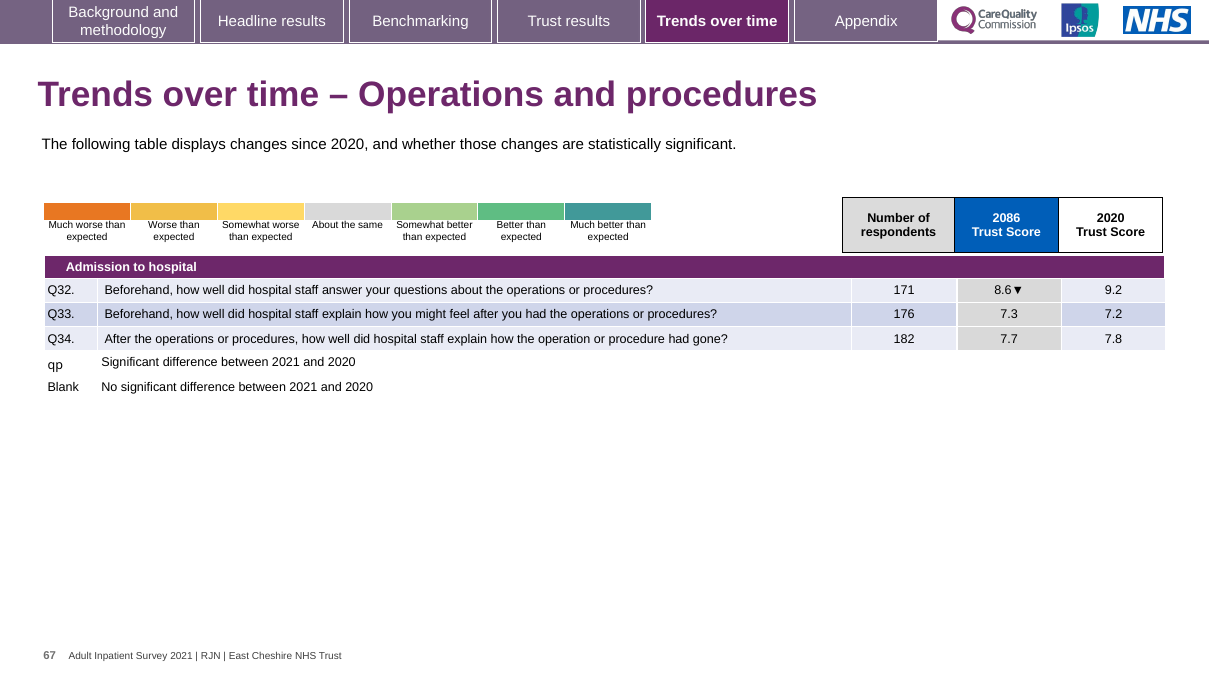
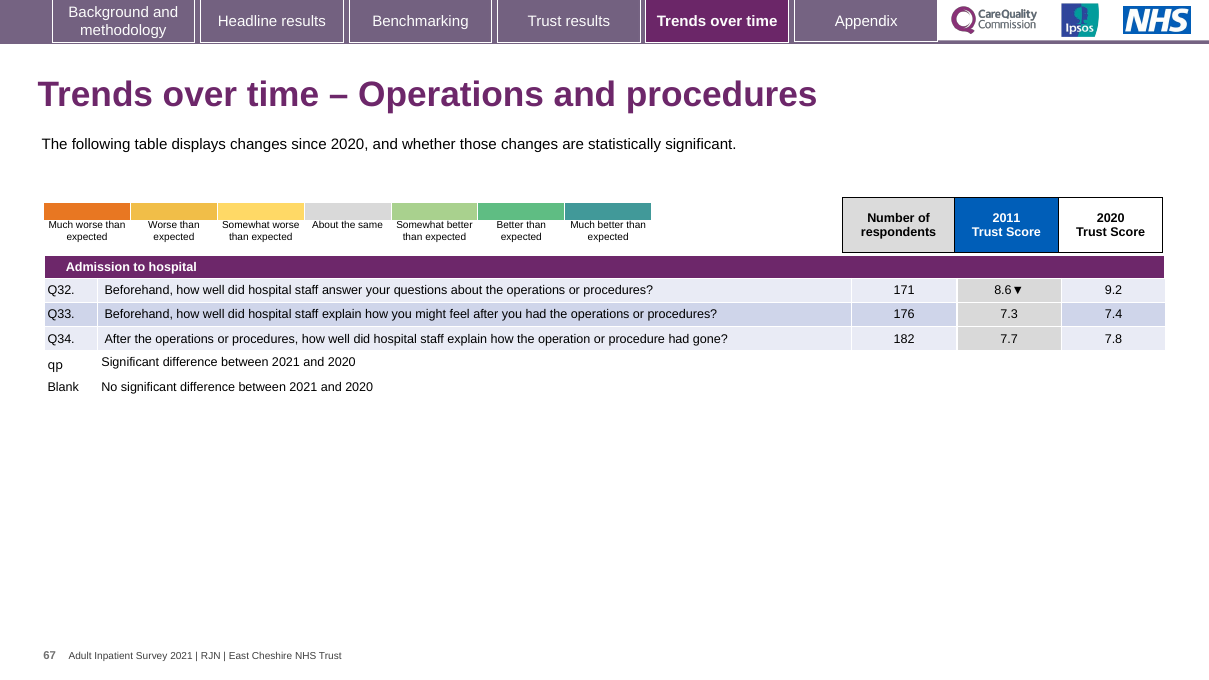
2086: 2086 -> 2011 (1007, 218)
7.2: 7.2 -> 7.4 (1114, 315)
